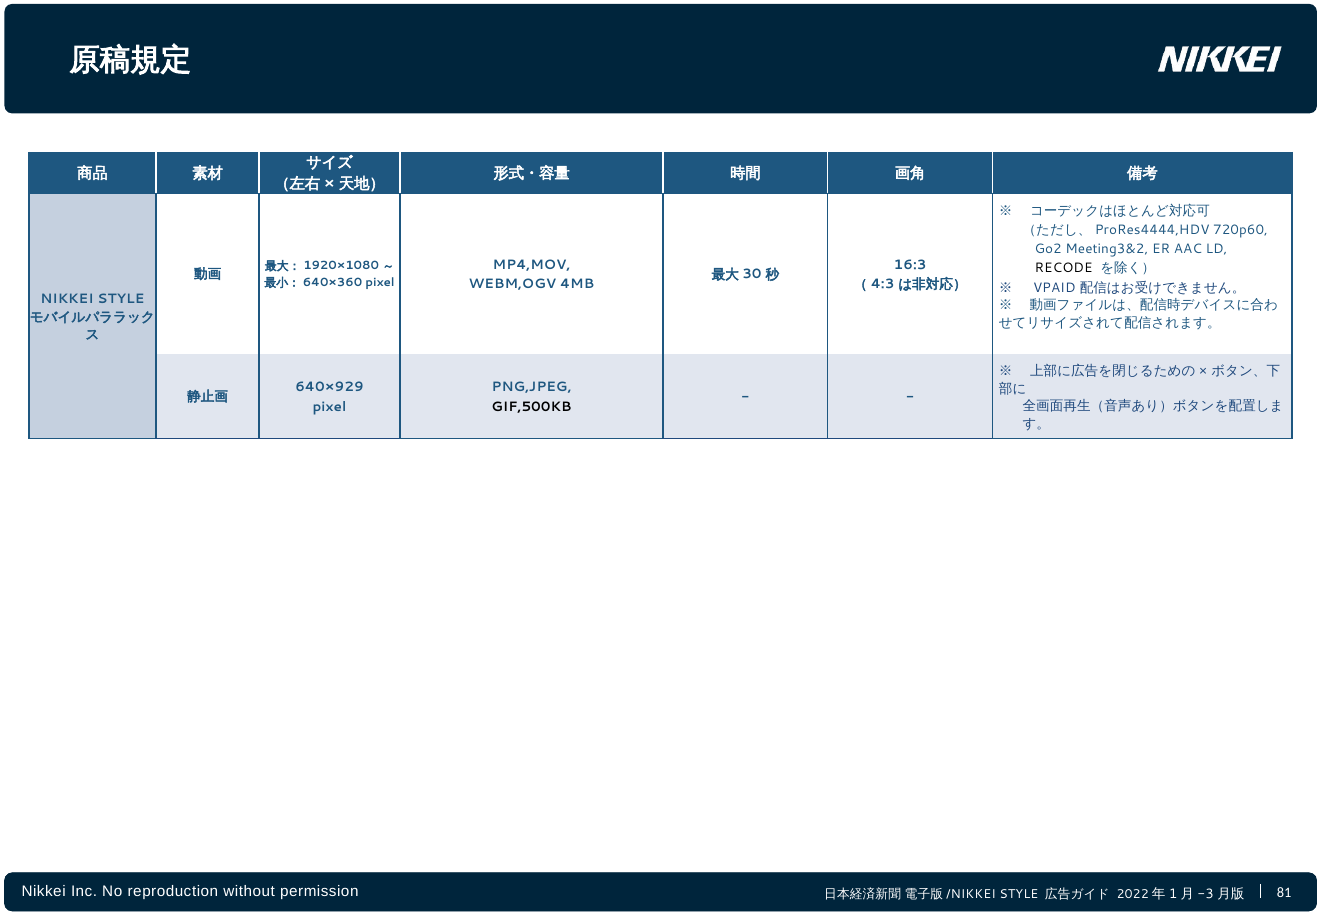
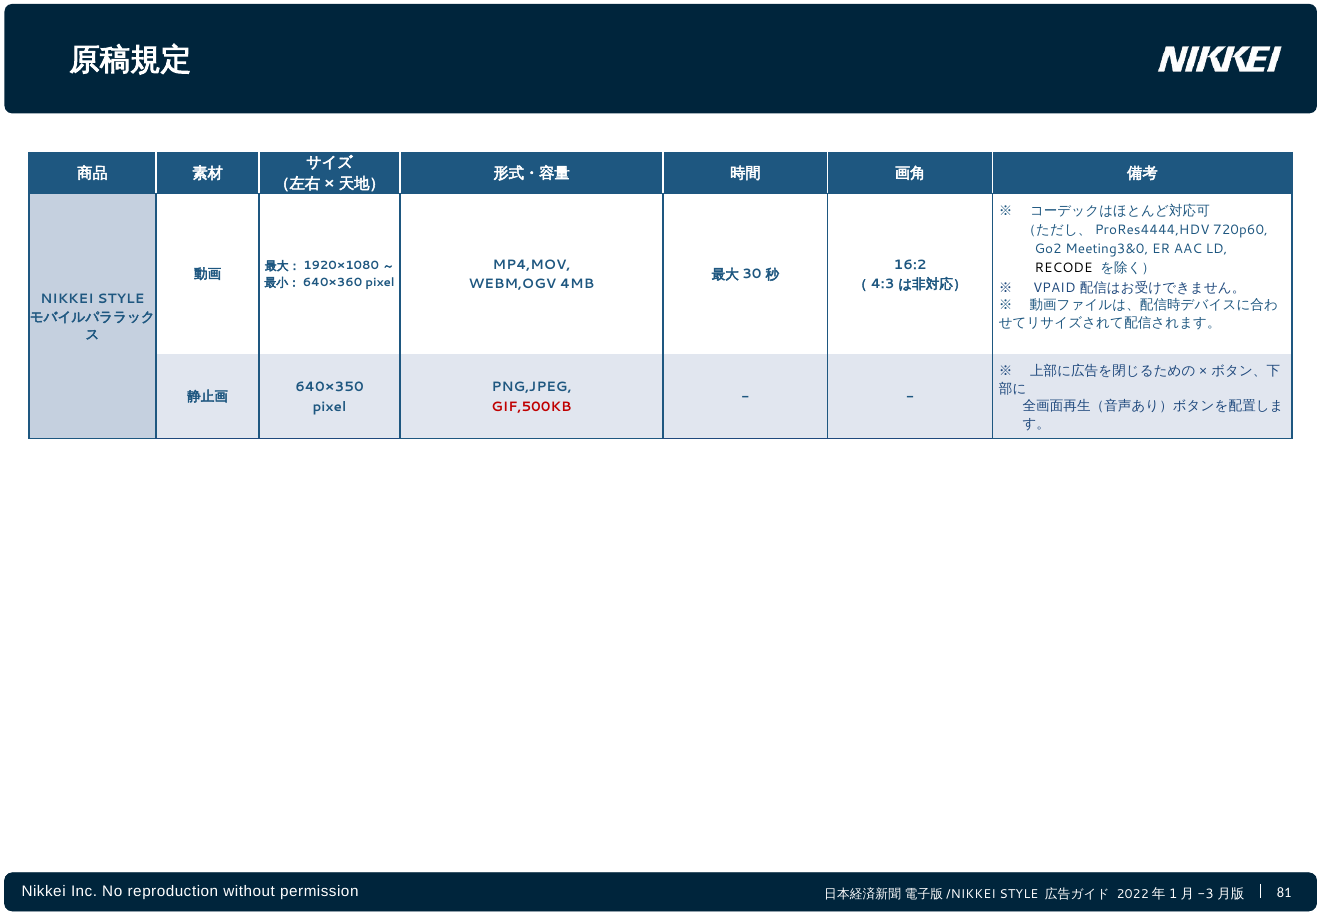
Meeting3&2: Meeting3&2 -> Meeting3&0 (1107, 249)
16:3: 16:3 -> 16:2 (910, 265)
640×929: 640×929 -> 640×350 (330, 387)
GIF,500KB colour: black -> red (531, 406)
